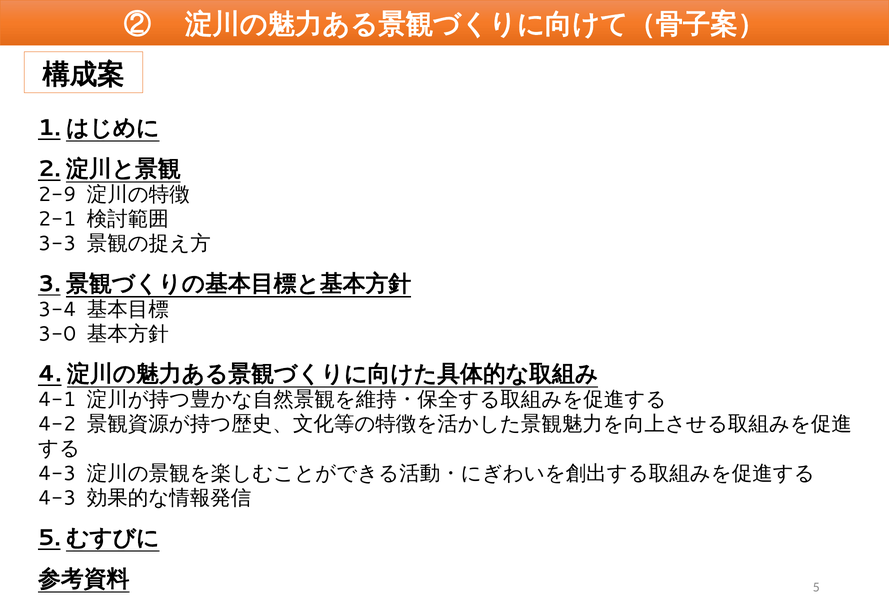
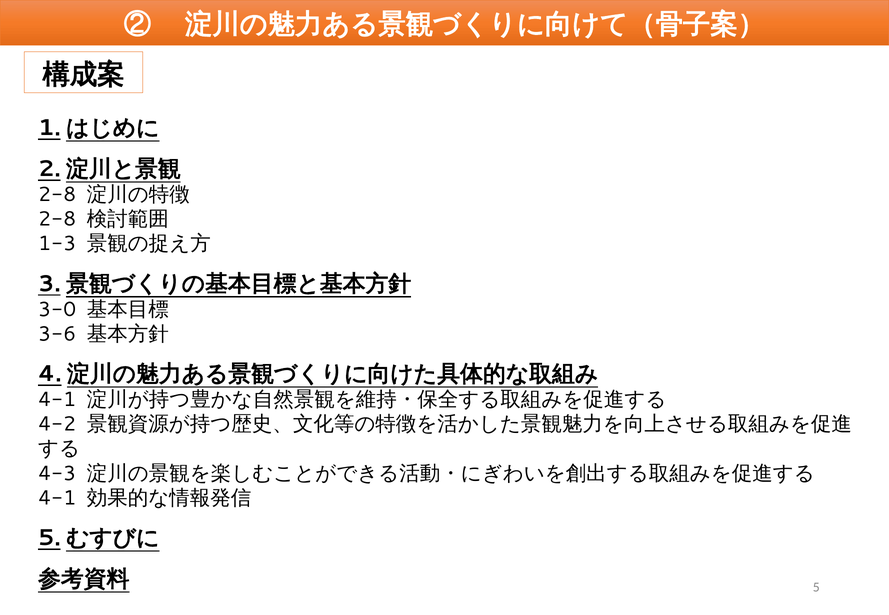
2-9: 2-9 -> 2-8 (57, 195)
2-1: 2-1 -> 2-8 (57, 219)
3-3: 3-3 -> 1-3 (57, 244)
3-4: 3-4 -> 3-0 (57, 310)
3-0: 3-0 -> 3-6 (57, 334)
4-3: 4-3 -> 4-1 (57, 498)
